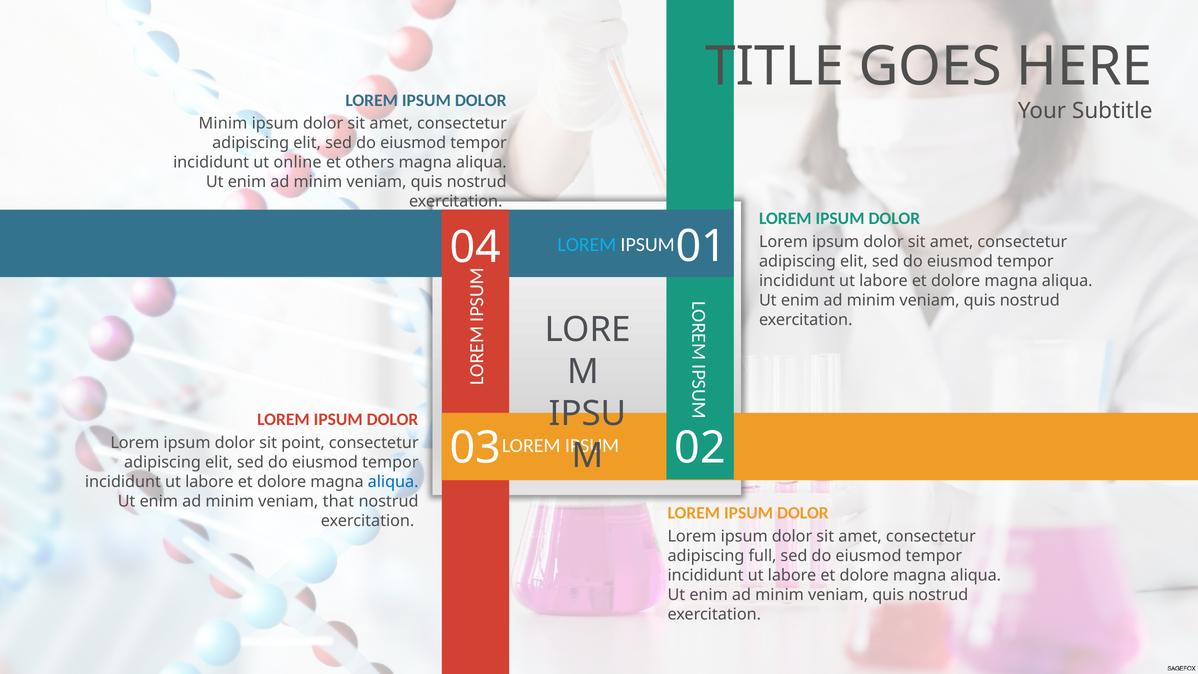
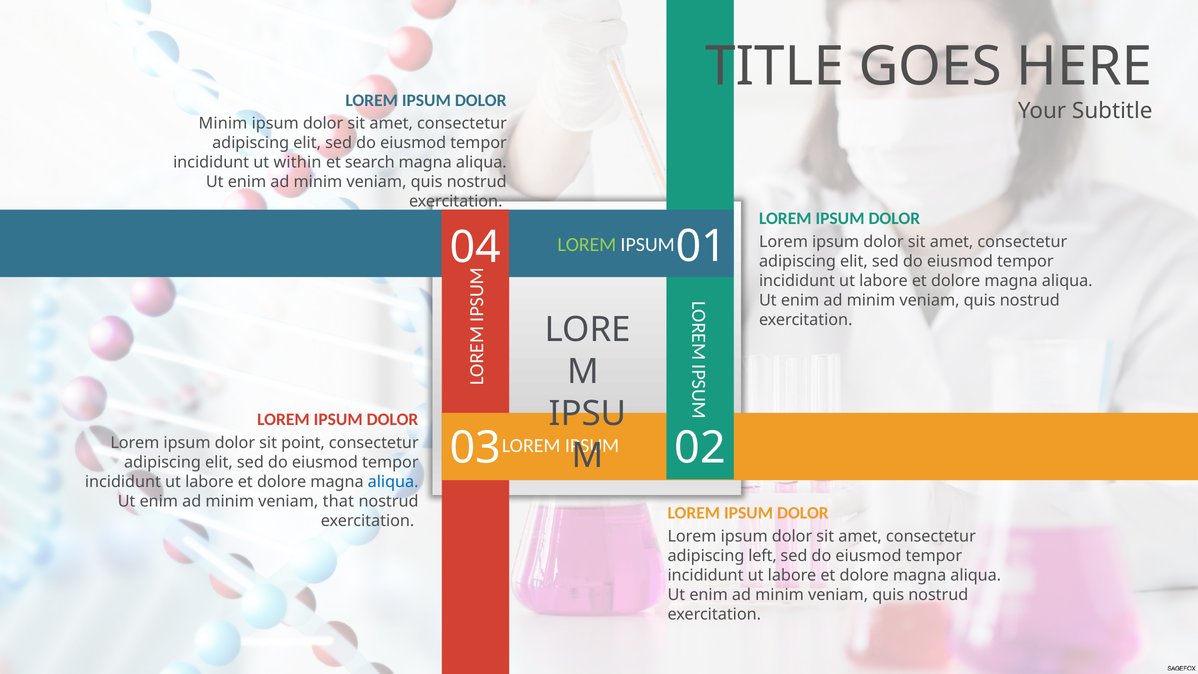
online: online -> within (298, 162)
others: others -> search (370, 162)
LOREM colour: light blue -> light green (587, 245)
full: full -> left (763, 556)
